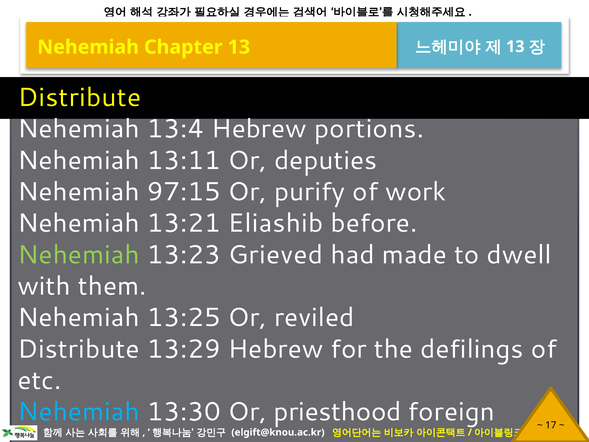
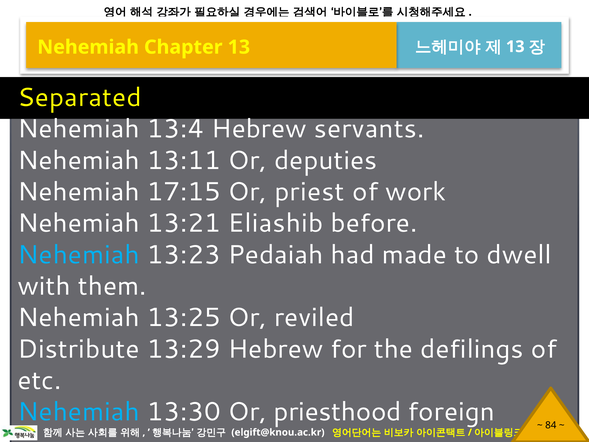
Distribute: Distribute -> Separated (79, 98)
portions: portions -> servants (369, 129)
97:15: 97:15 -> 17:15 (184, 192)
purify: purify -> priest (309, 192)
Nehemiah colour: light green -> light blue (79, 255)
Grieved: Grieved -> Pedaiah (276, 255)
17: 17 -> 84 (551, 425)
